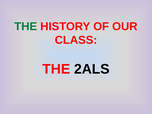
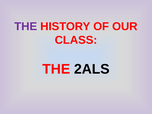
THE colour: green -> purple (26, 26)
